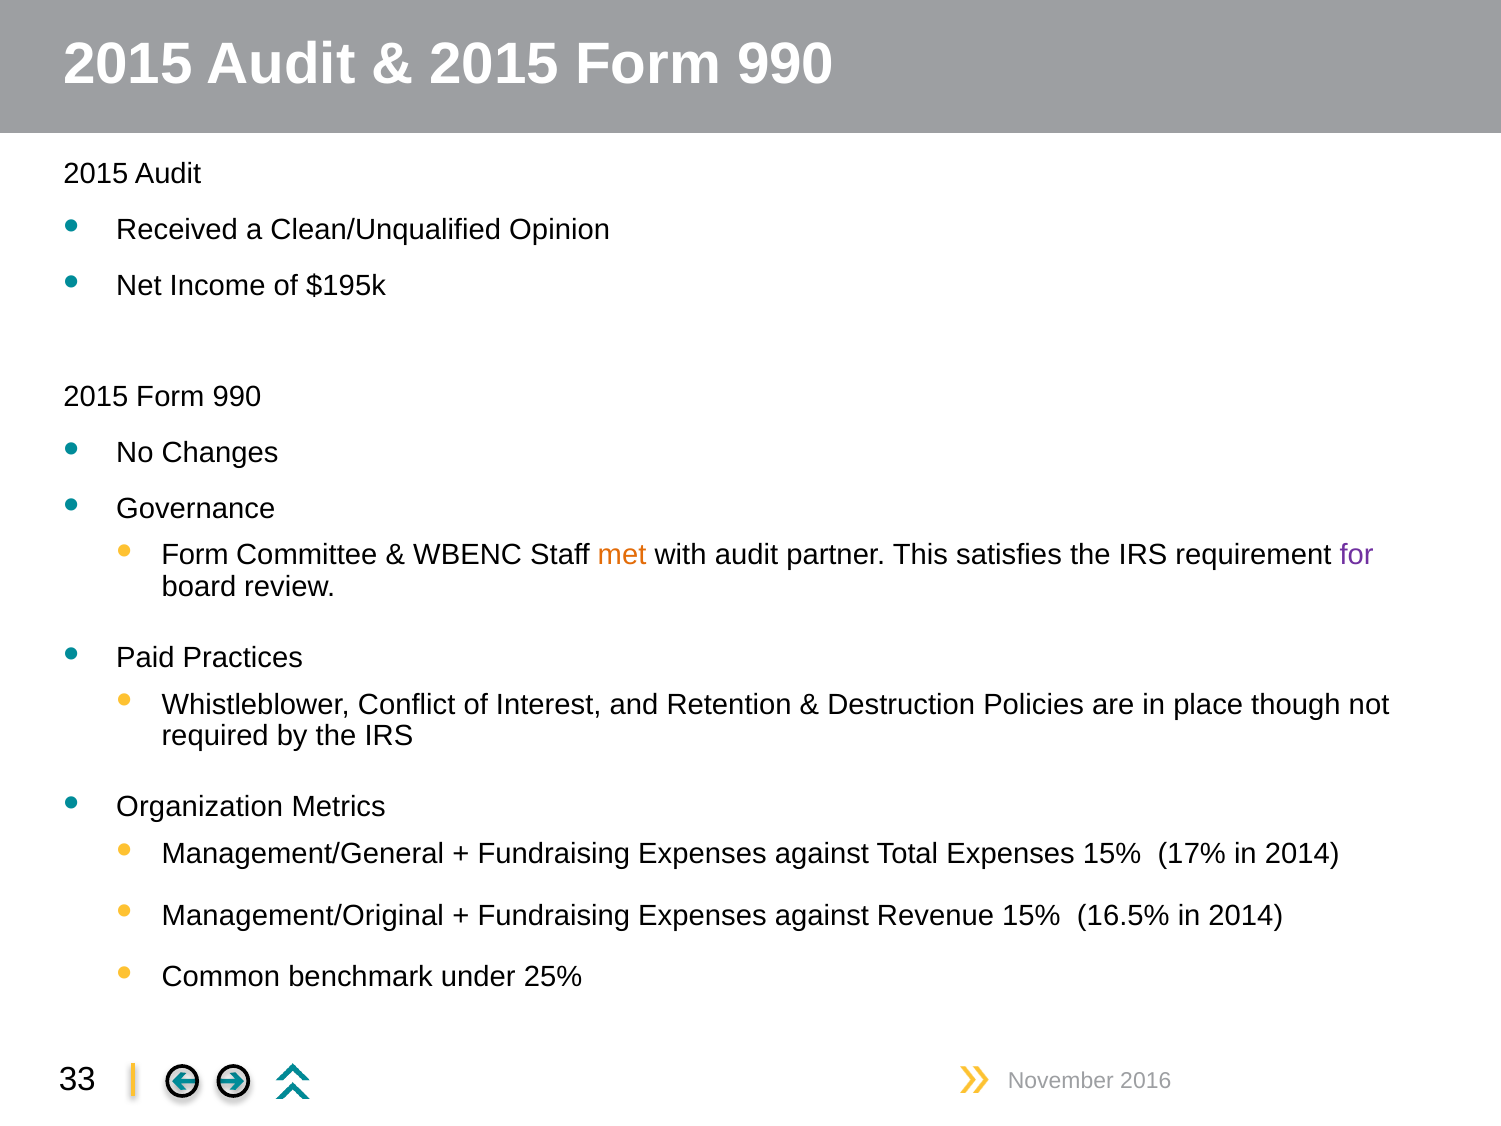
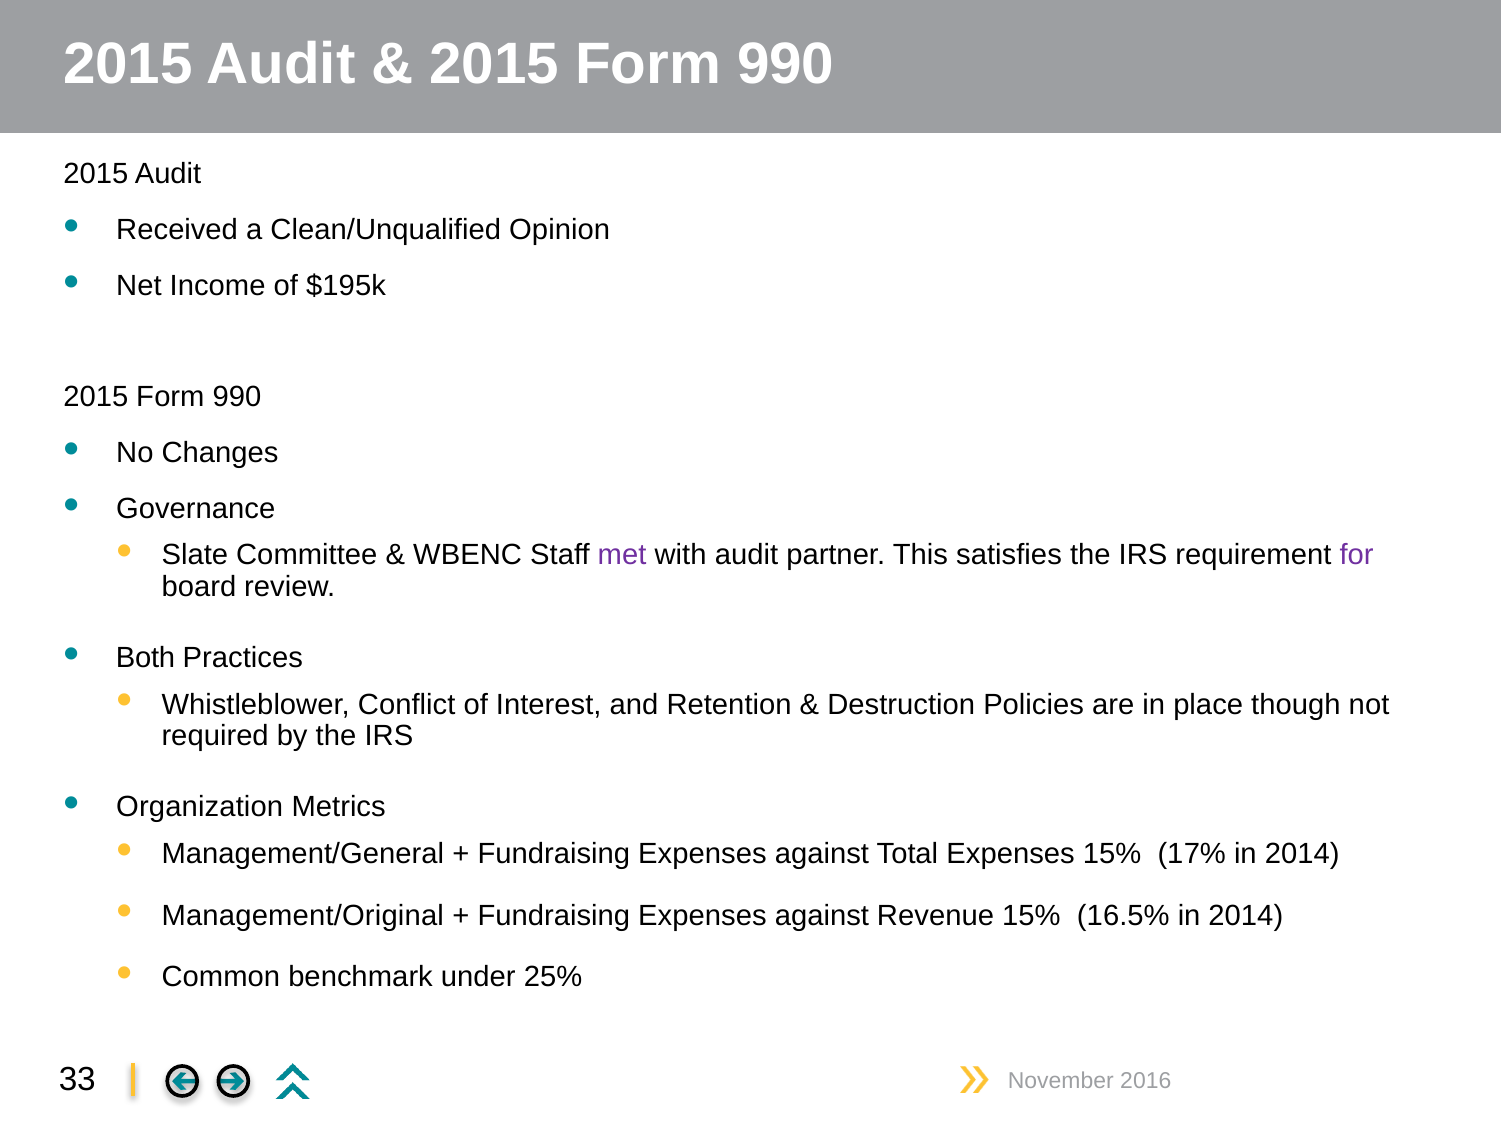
Form: Form -> Slate (195, 555)
met colour: orange -> purple (622, 555)
Paid: Paid -> Both (146, 658)
